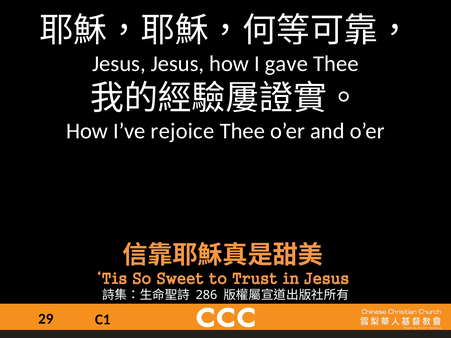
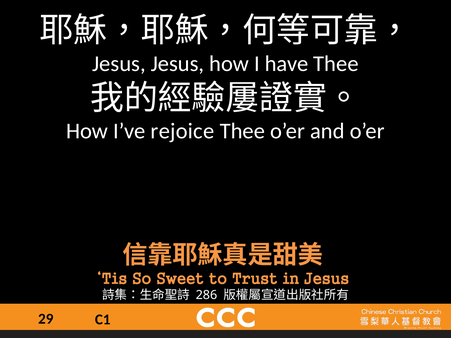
gave: gave -> have (287, 64)
